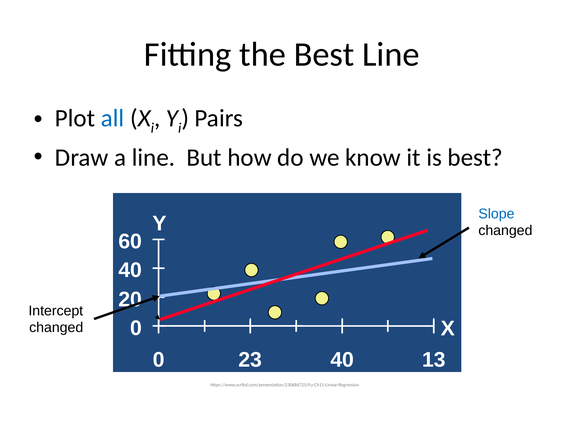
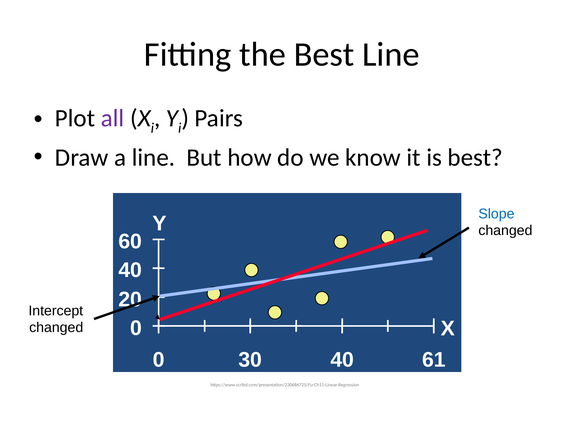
all colour: blue -> purple (113, 118)
23: 23 -> 30 (250, 360)
13: 13 -> 61 (434, 360)
